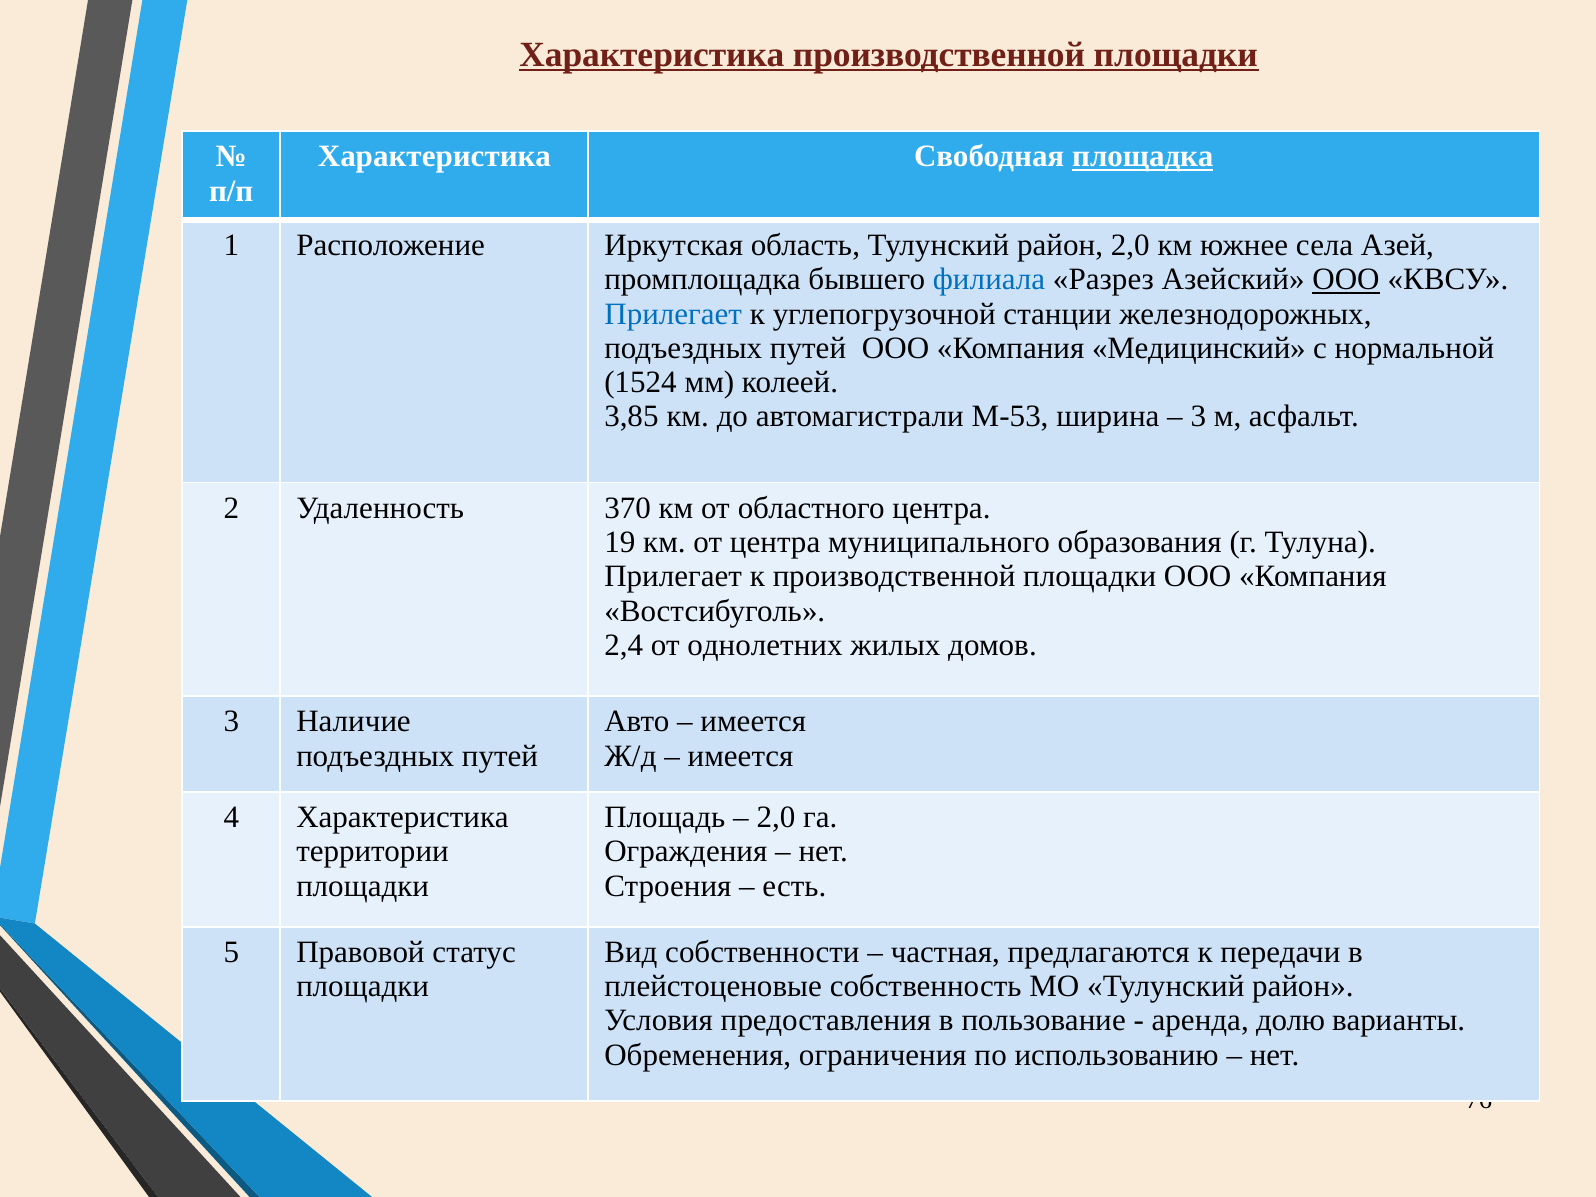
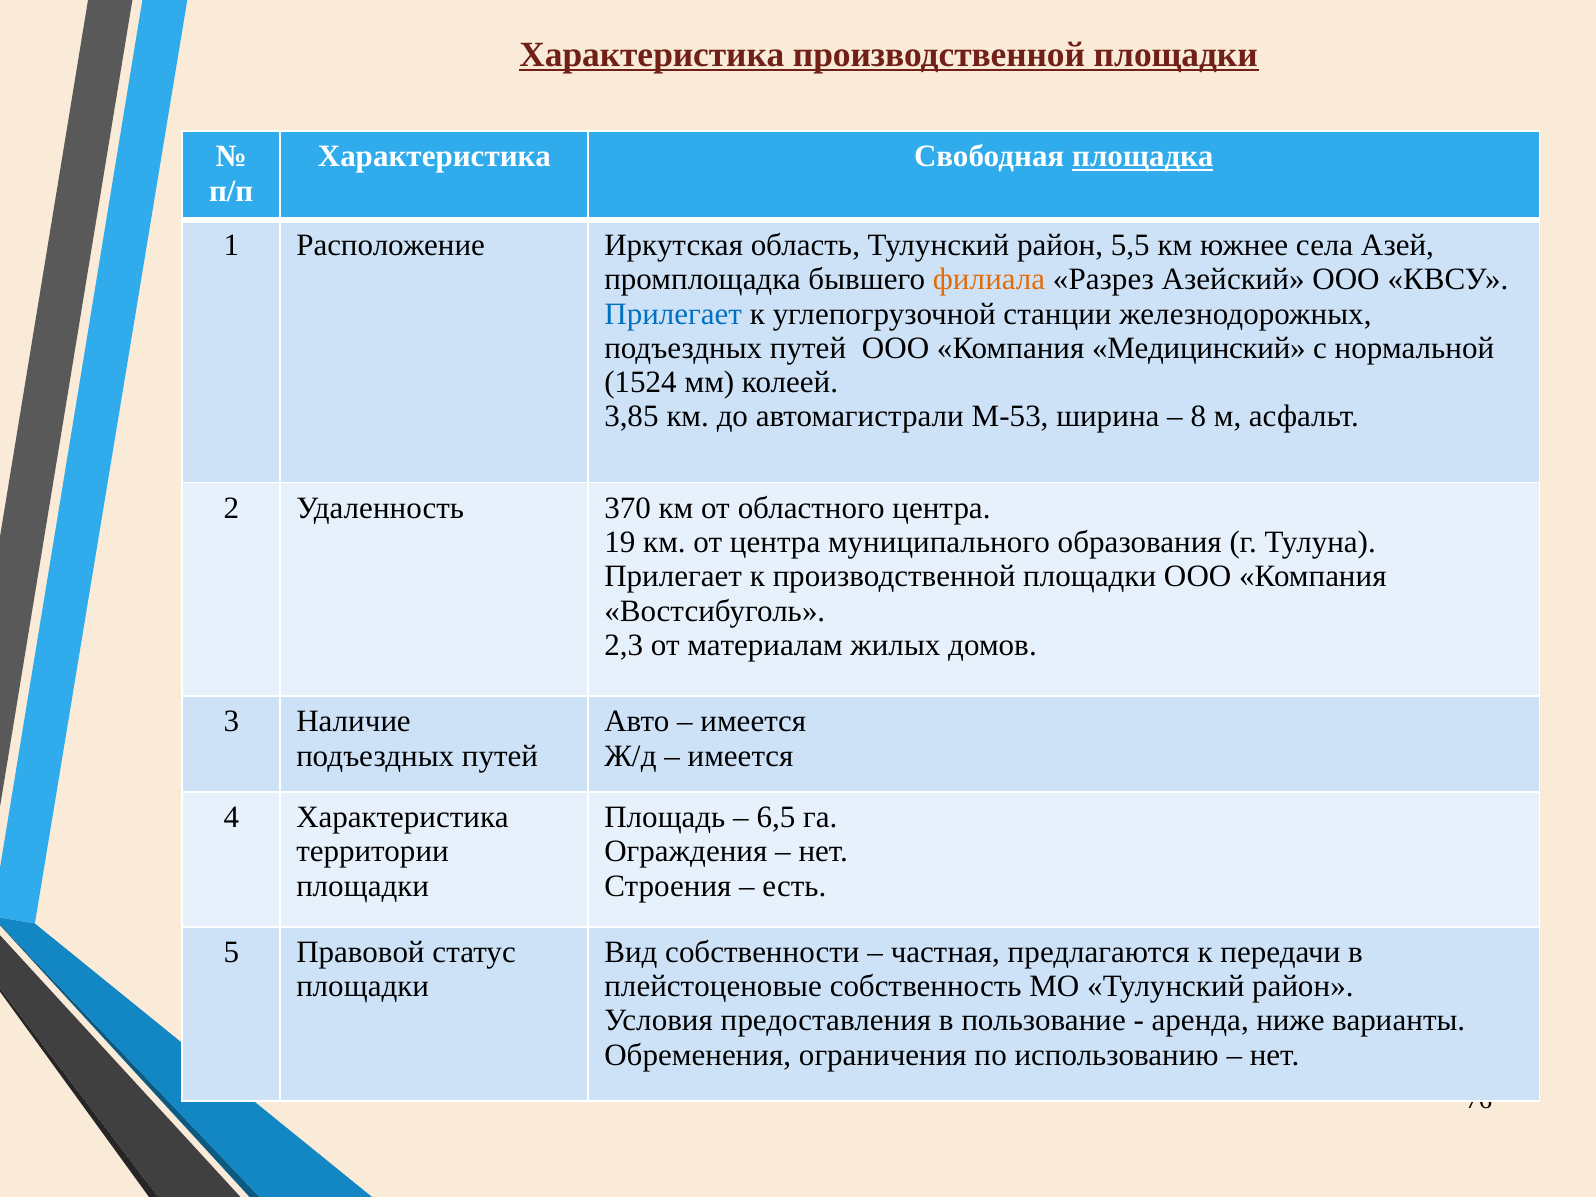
район 2,0: 2,0 -> 5,5 (1130, 245)
филиала colour: blue -> orange (989, 279)
ООО underline: present -> none (1346, 279)
3: 3 -> 8 (1198, 417)
2,4: 2,4 -> 2,3 (624, 645)
однолетних: однолетних -> материалам (765, 645)
2,0: 2,0 -> 6,5 (776, 817)
долю: долю -> ниже (1290, 1021)
